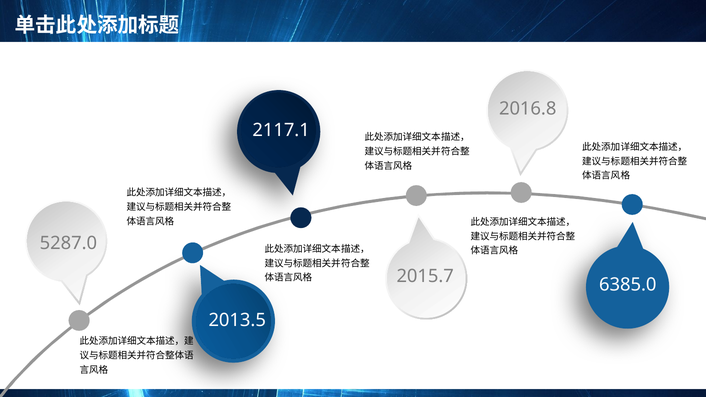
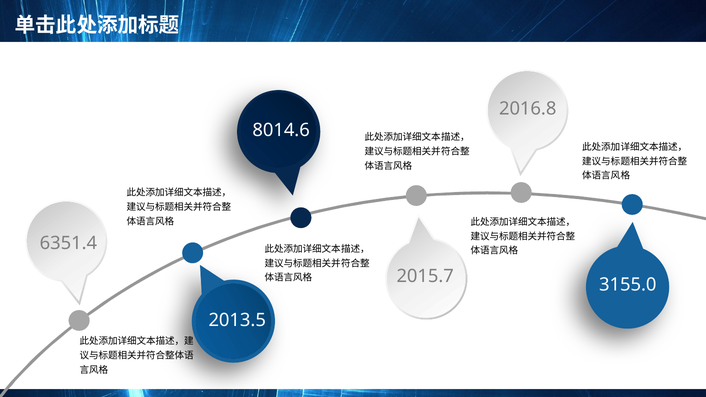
2117.1: 2117.1 -> 8014.6 (281, 130)
5287.0: 5287.0 -> 6351.4 (68, 244)
6385.0: 6385.0 -> 3155.0 (628, 285)
